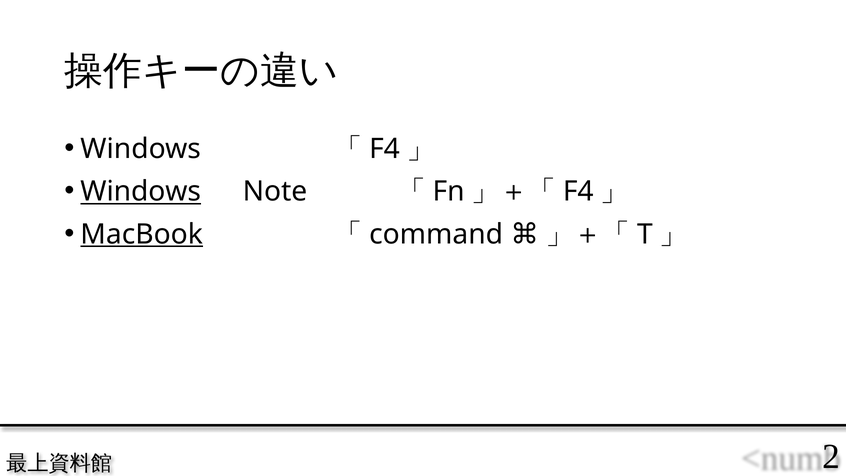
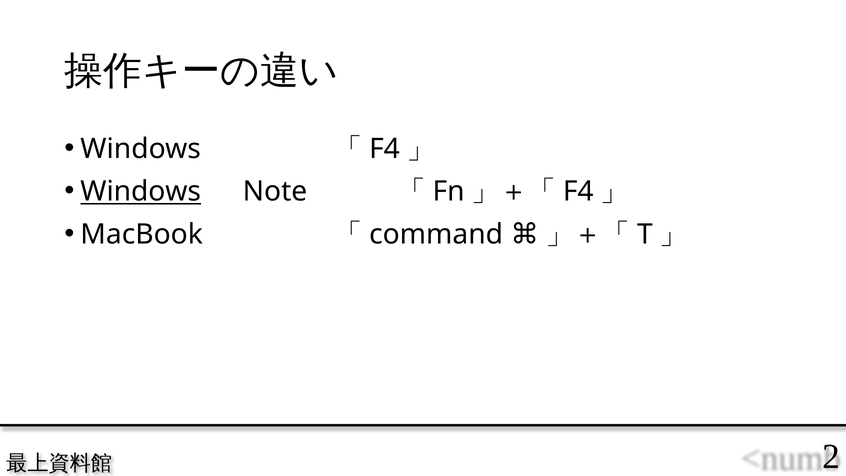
MacBook underline: present -> none (142, 234)
